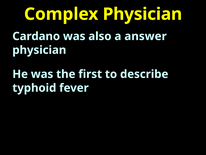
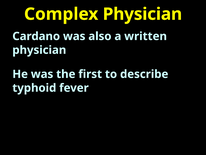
answer: answer -> written (146, 36)
